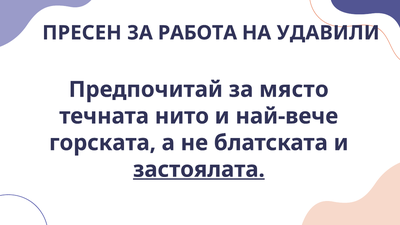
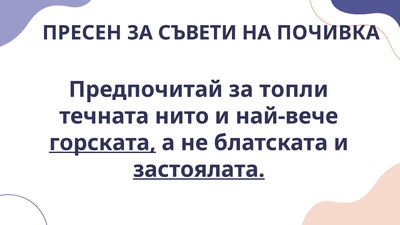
РАБОТА: РАБОТА -> СЪВЕТИ (197, 33)
УДАВИЛИ: УДАВИЛИ -> ПОЧИВКА (328, 33)
място: място -> топли (294, 90)
горската underline: none -> present (103, 143)
